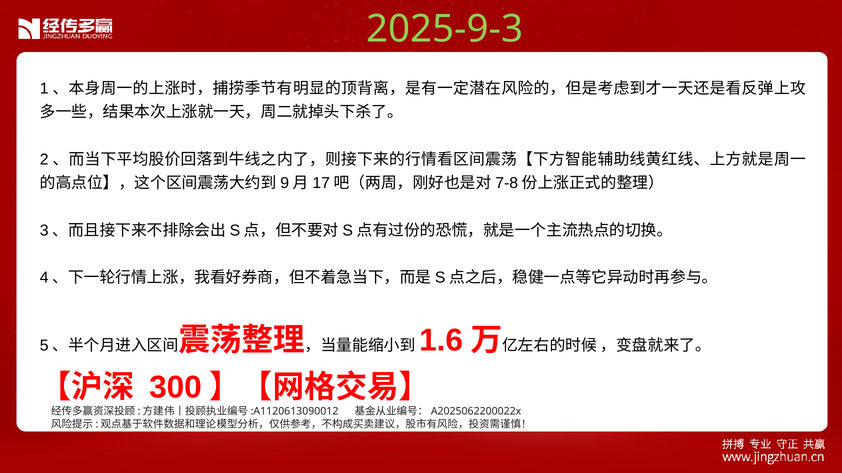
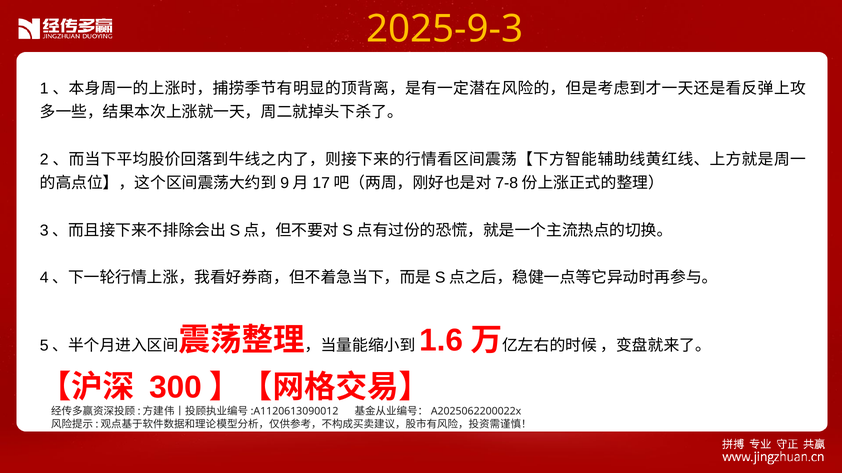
2025-9-3 colour: light green -> yellow (445, 29)
